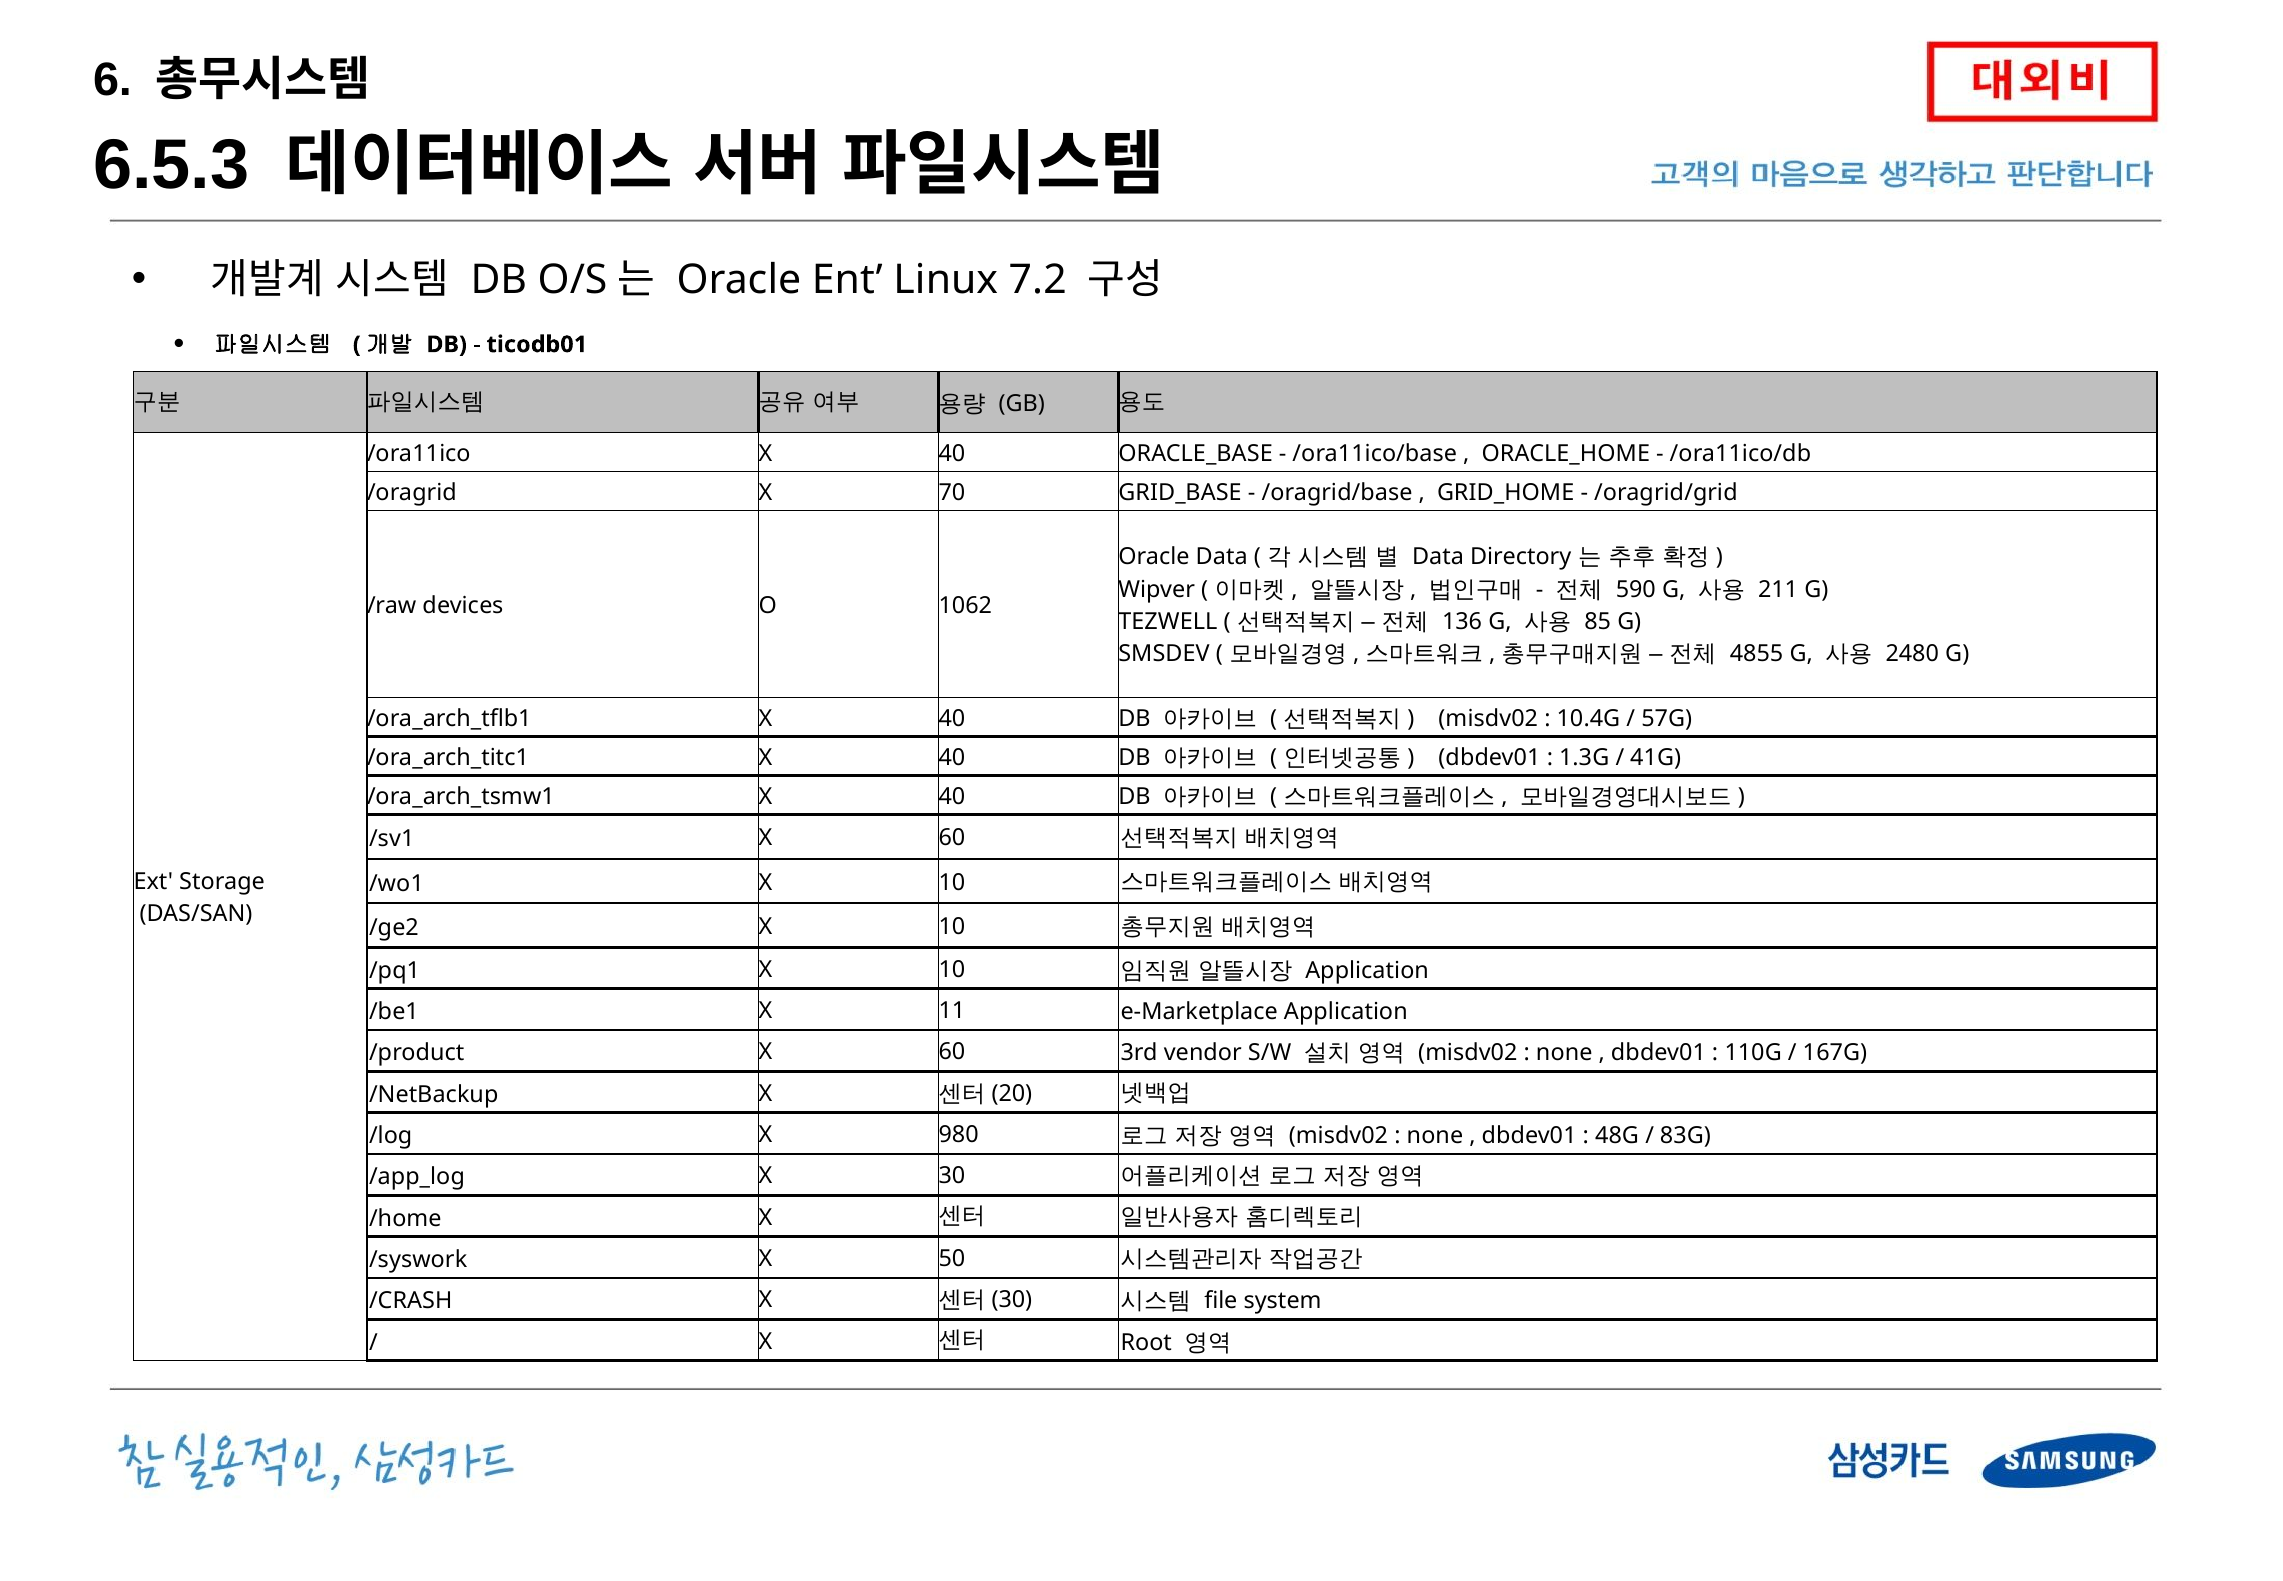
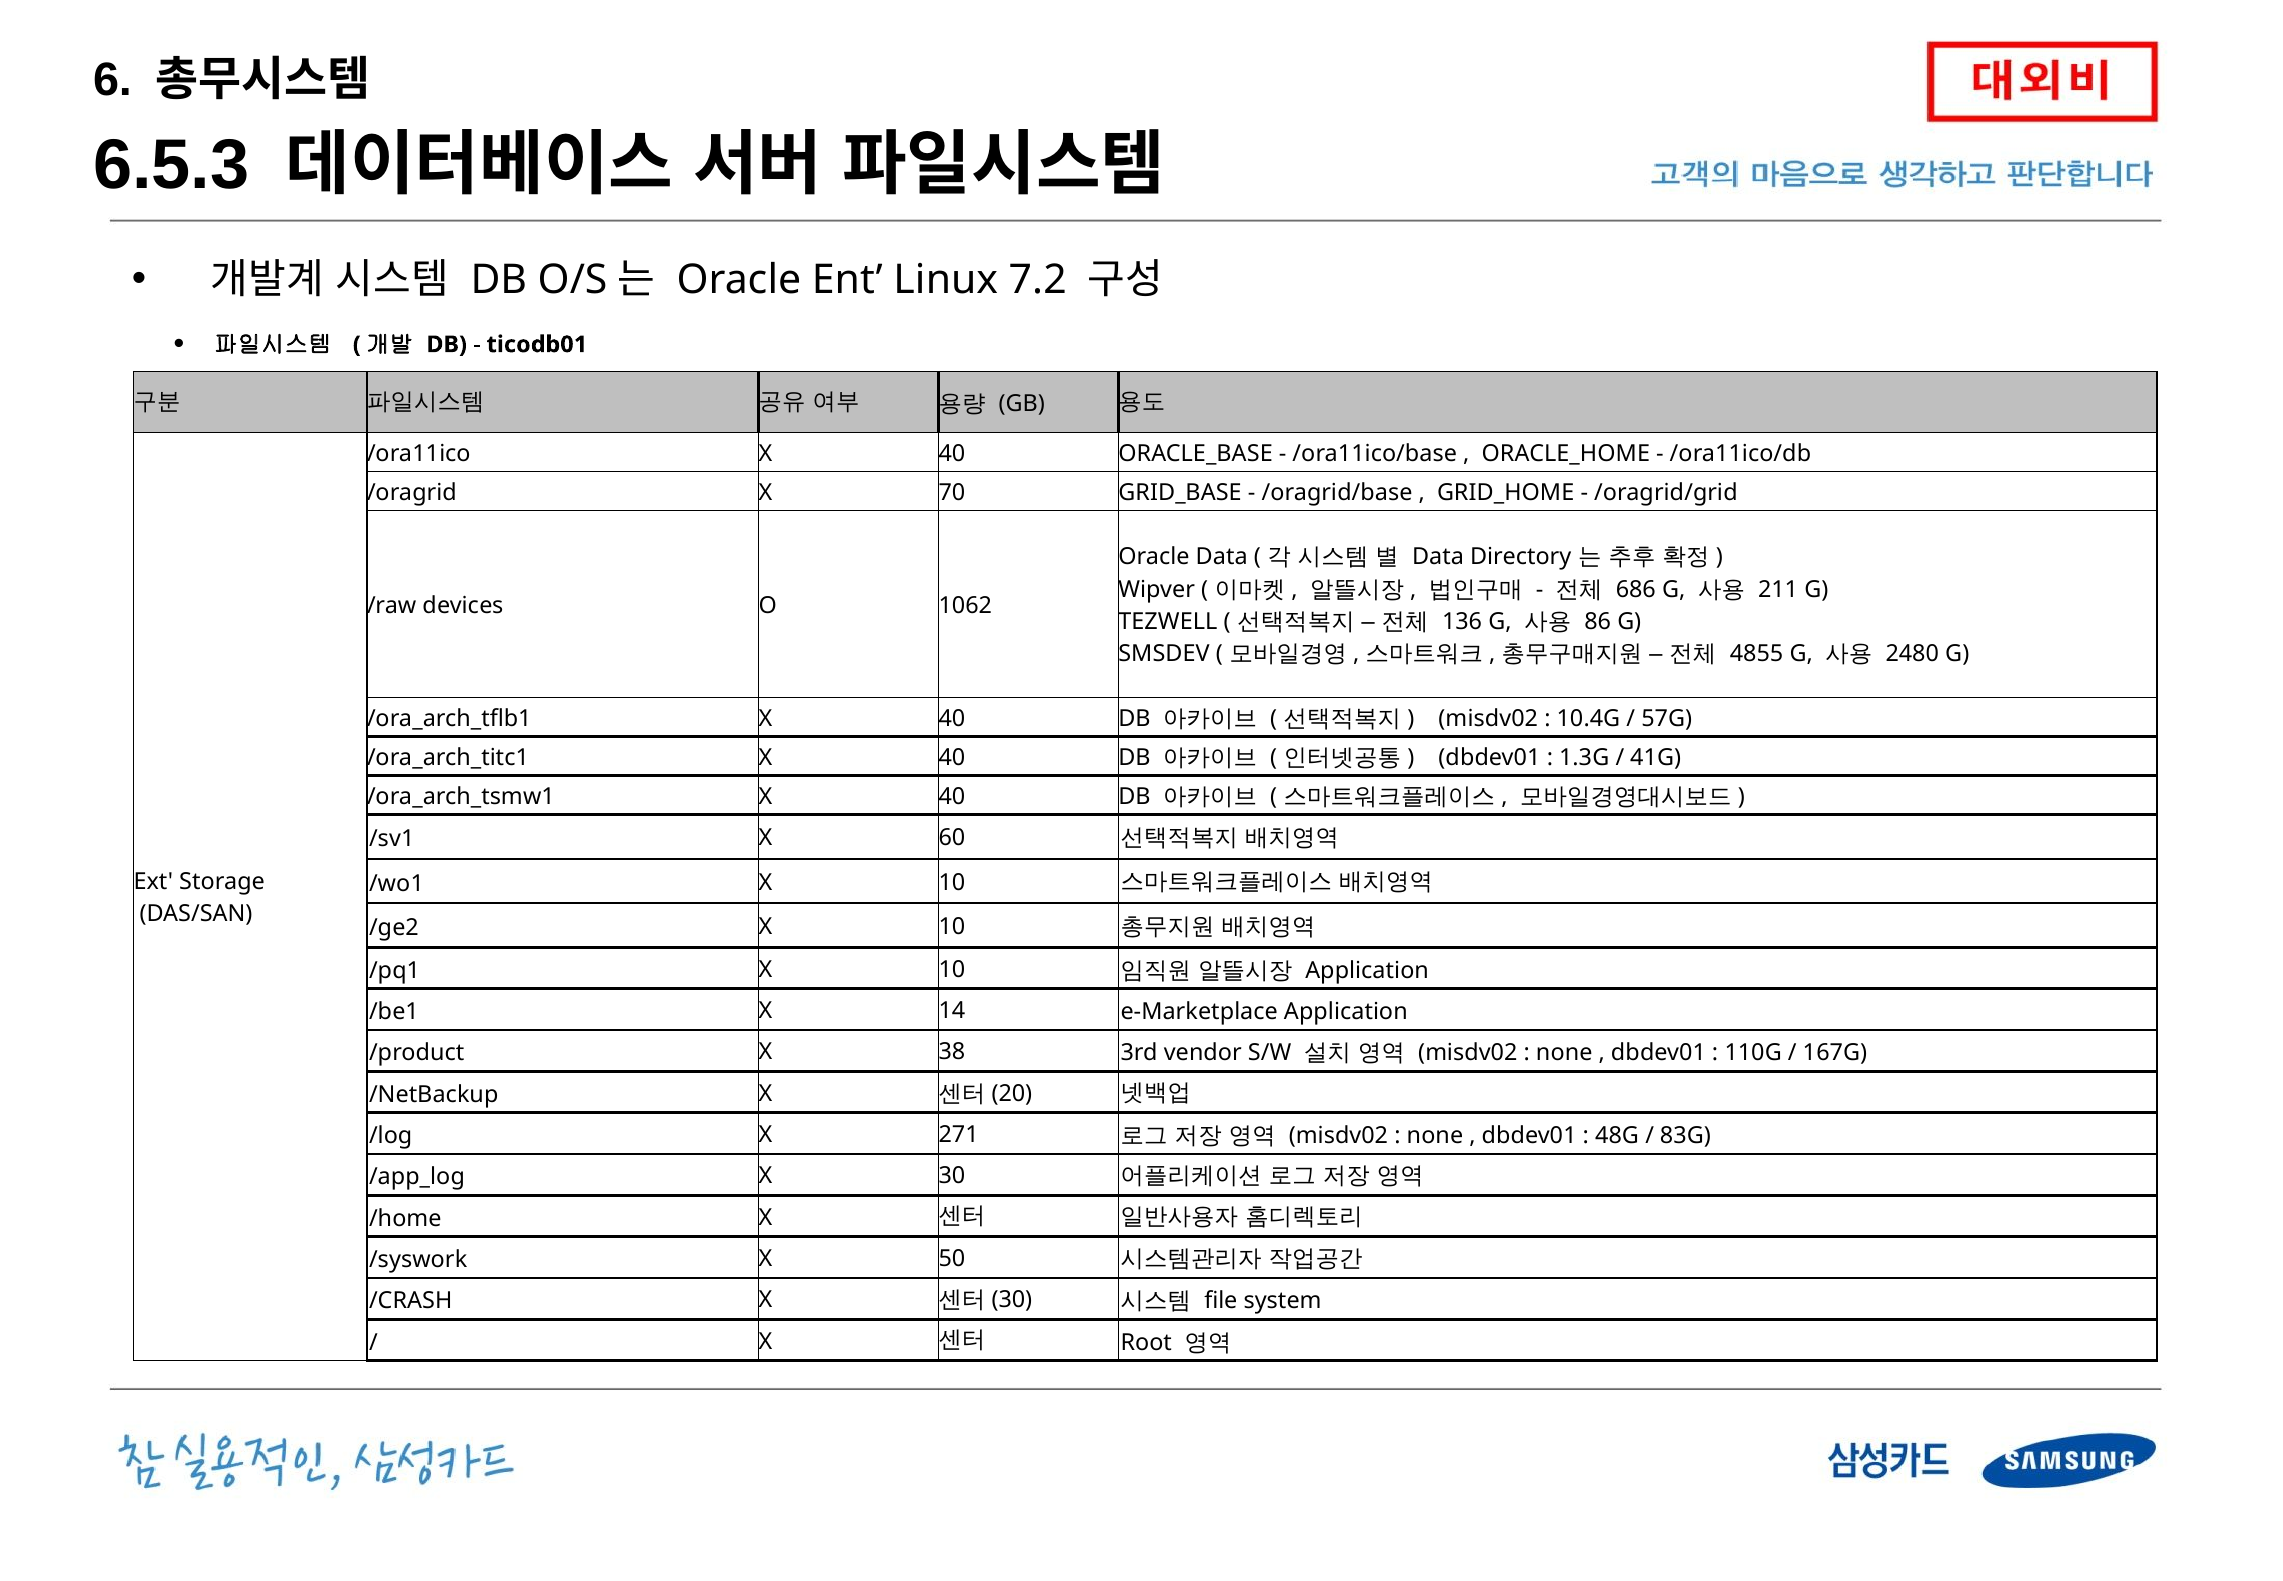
590: 590 -> 686 (1636, 589)
85: 85 -> 86 (1598, 622)
11: 11 -> 14 (952, 1010)
/product X 60: 60 -> 38 (952, 1052)
980: 980 -> 271 (959, 1134)
